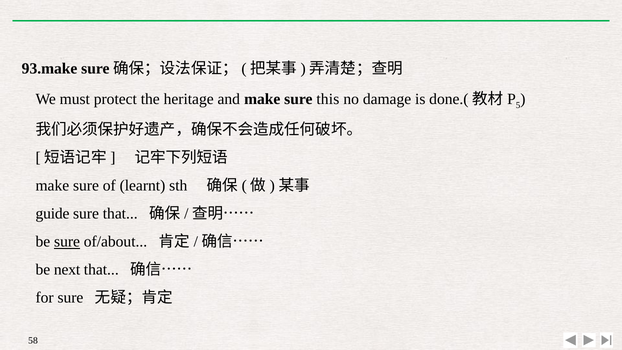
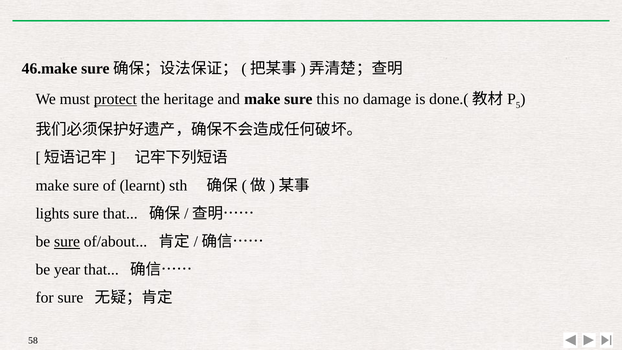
93.make: 93.make -> 46.make (50, 68)
protect underline: none -> present (115, 99)
guide: guide -> lights (52, 214)
next: next -> year (67, 270)
